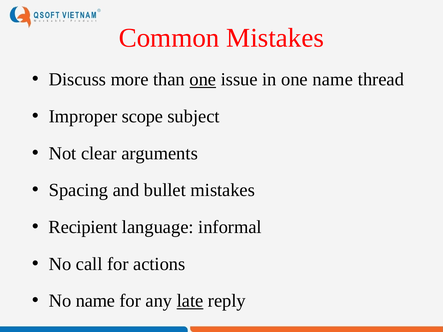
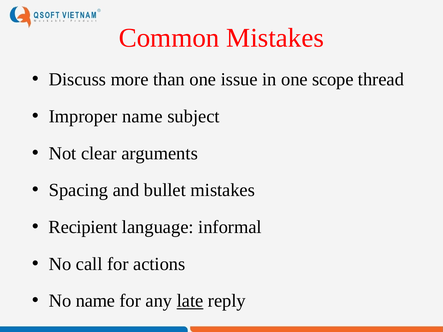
one underline: present -> none (203, 80)
one name: name -> scope (333, 80)
Improper scope: scope -> name (142, 117)
